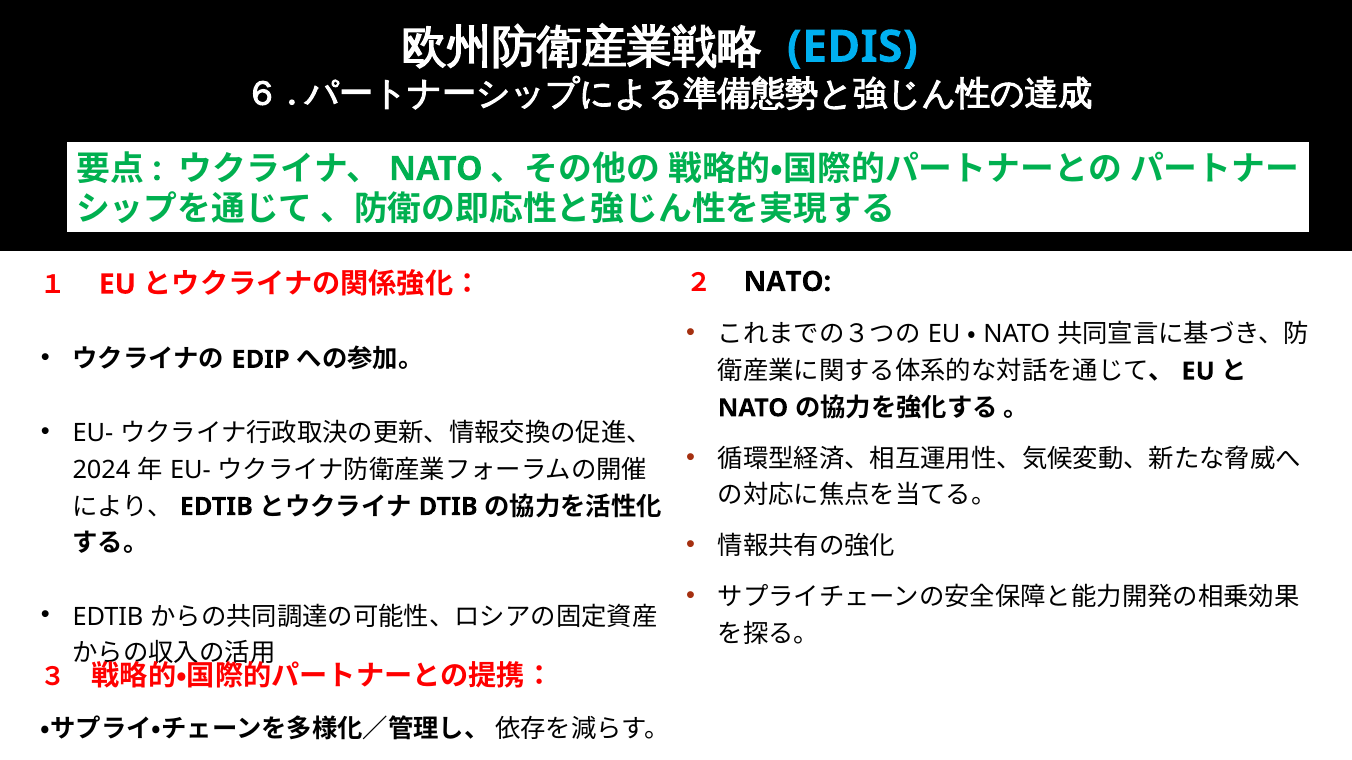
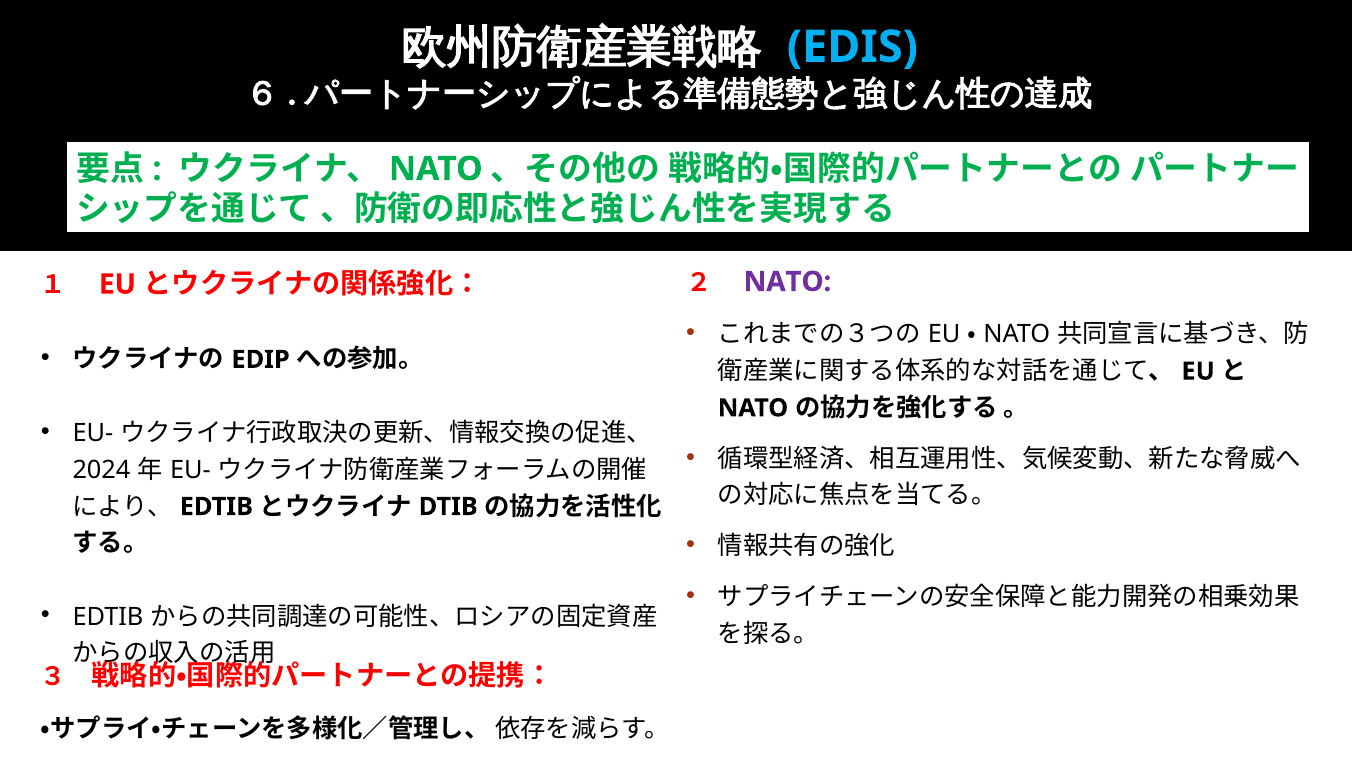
NATO colour: black -> purple (787, 282)
